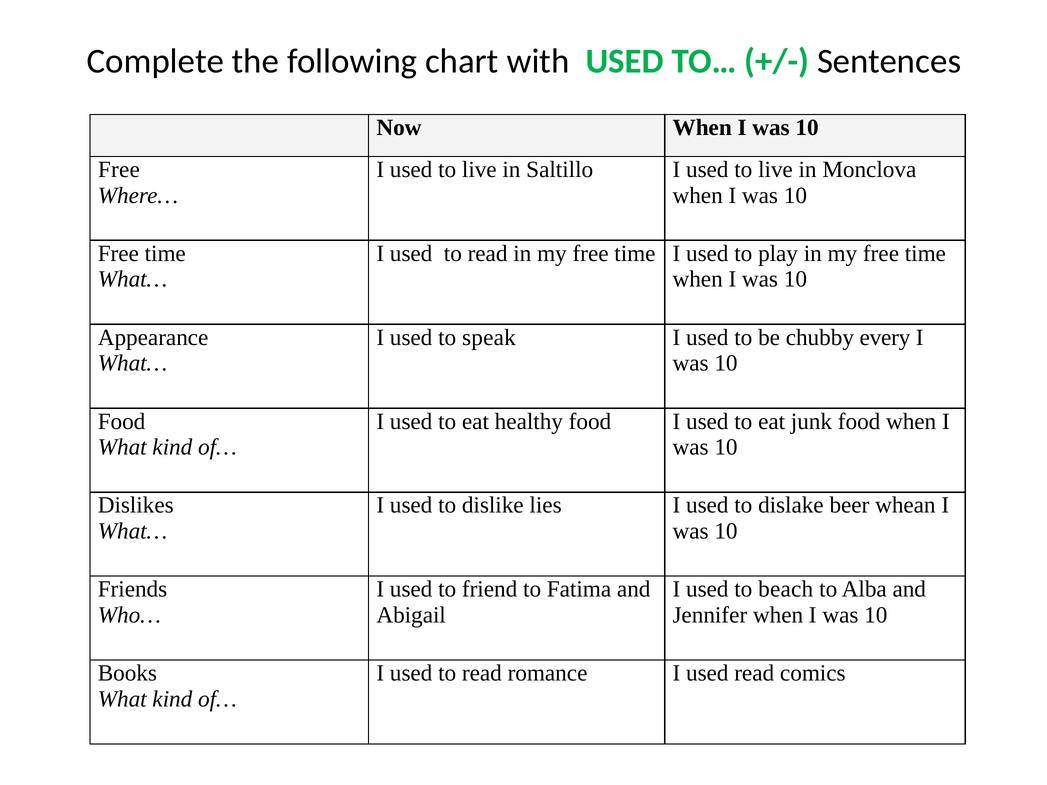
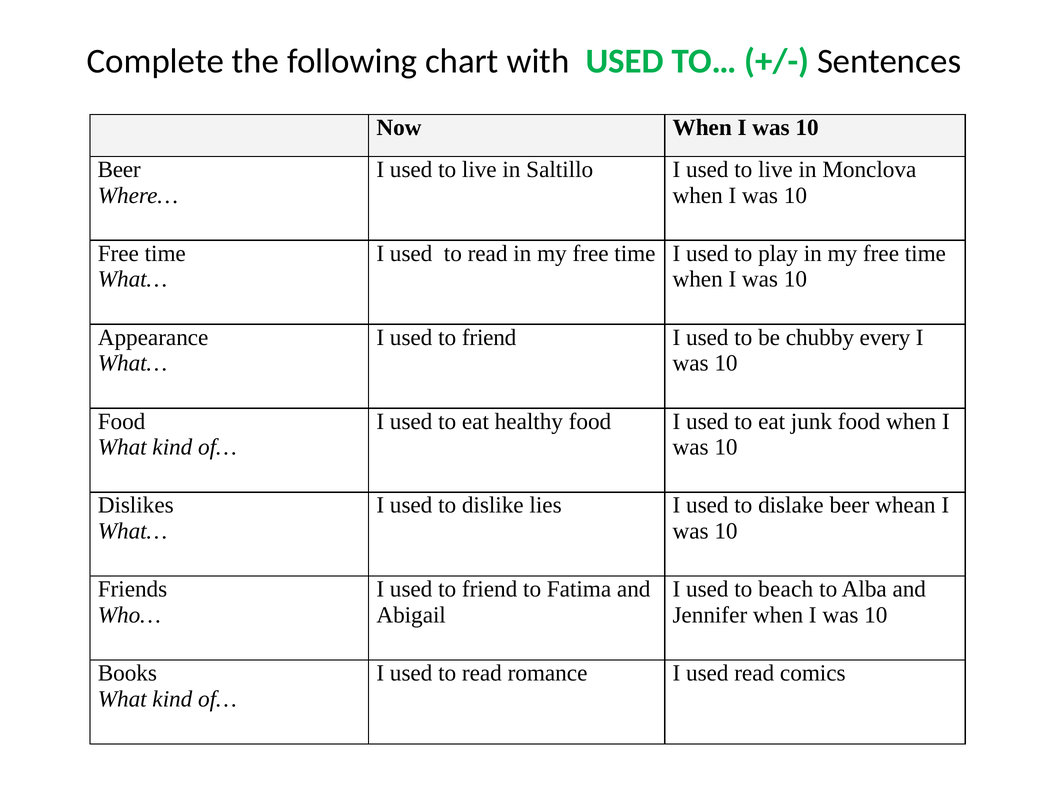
Free: Free -> Beer (119, 170)
speak: speak -> friend (489, 338)
